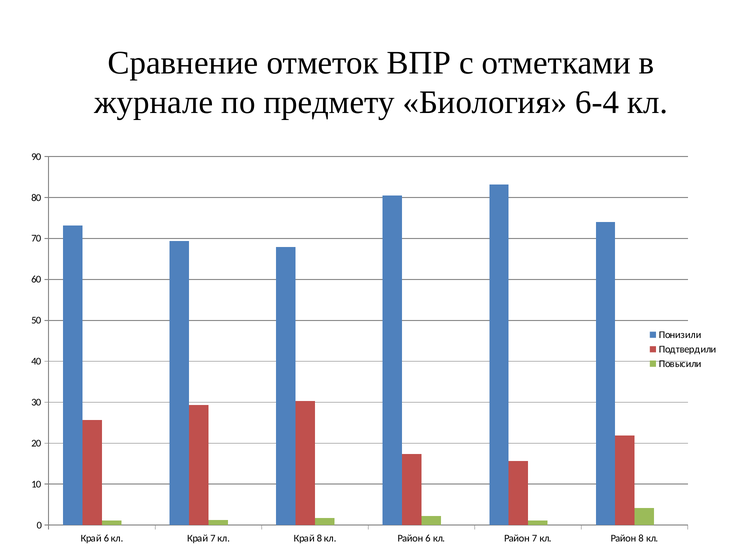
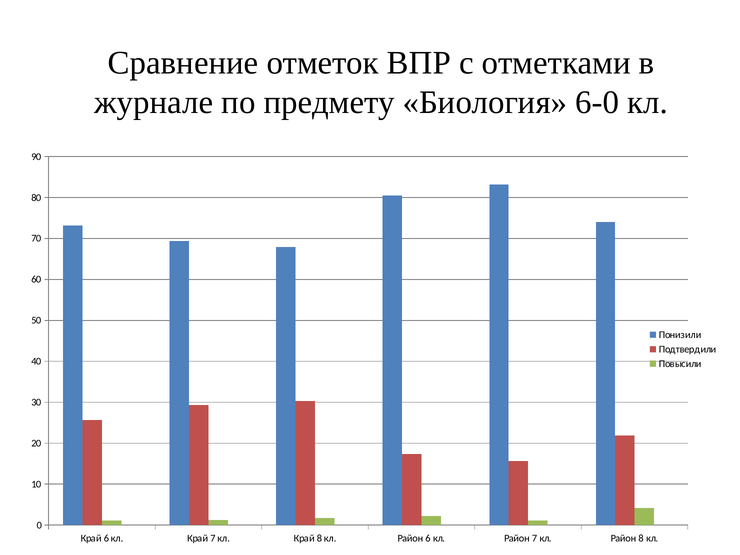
6-4: 6-4 -> 6-0 (597, 103)
